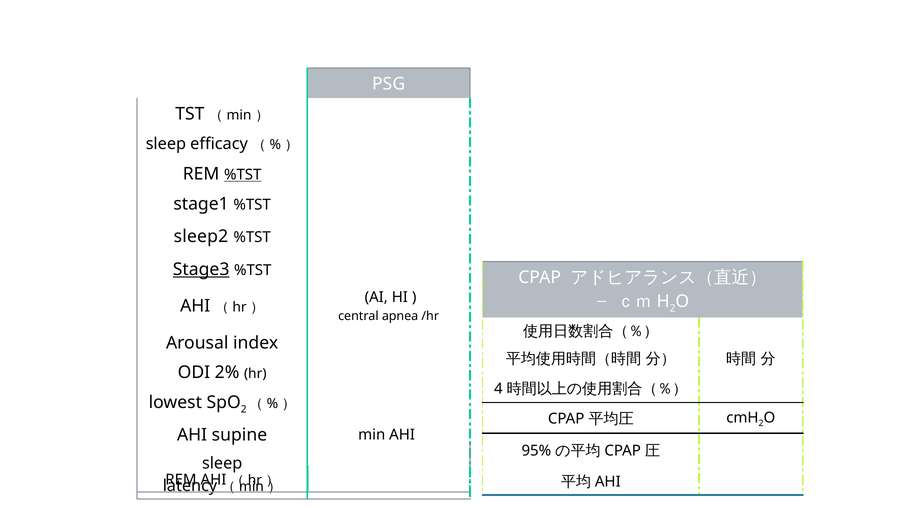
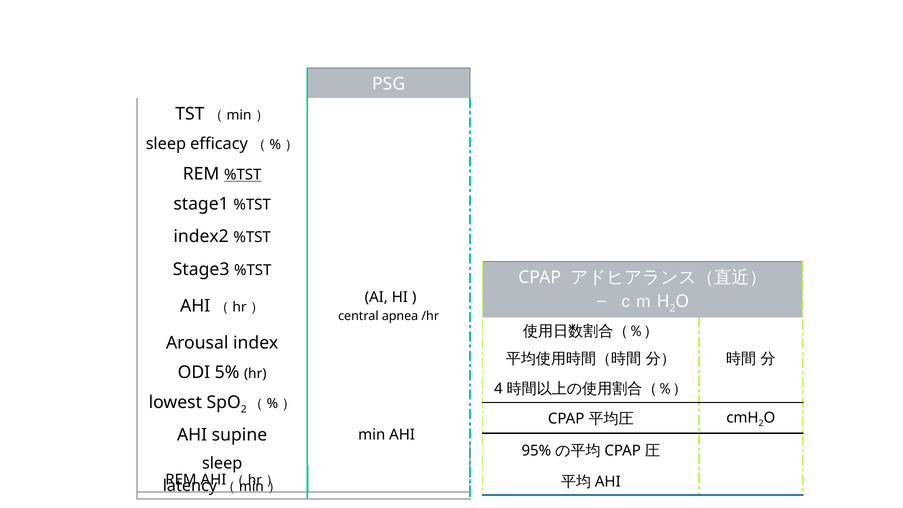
sleep2: sleep2 -> index2 (201, 237)
Stage3 underline: present -> none (201, 269)
2%: 2% -> 5% (227, 373)
